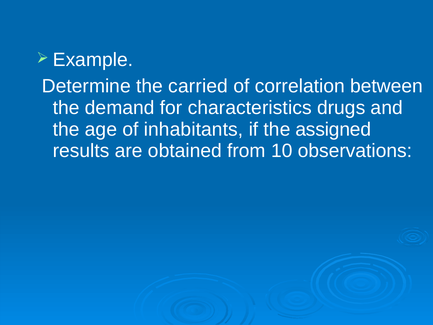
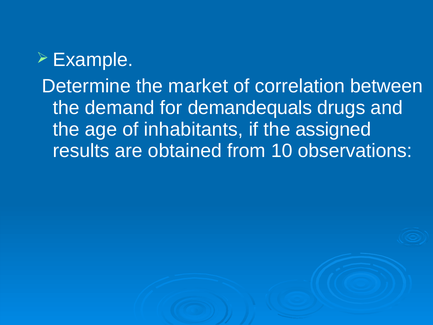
carried: carried -> market (198, 86)
characteristics: characteristics -> demandequals (250, 108)
